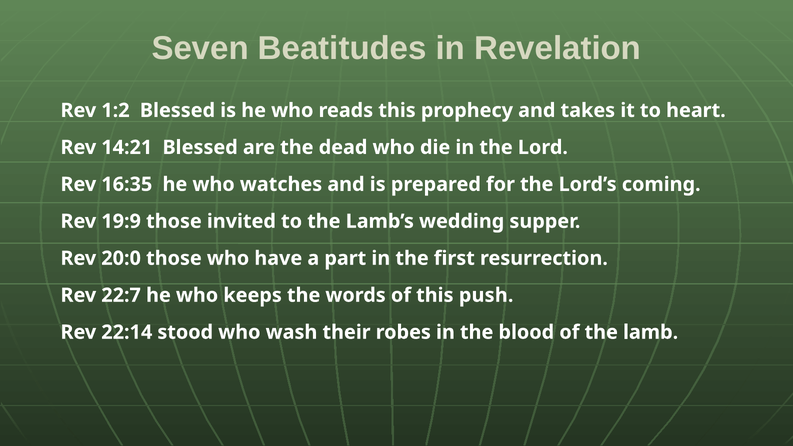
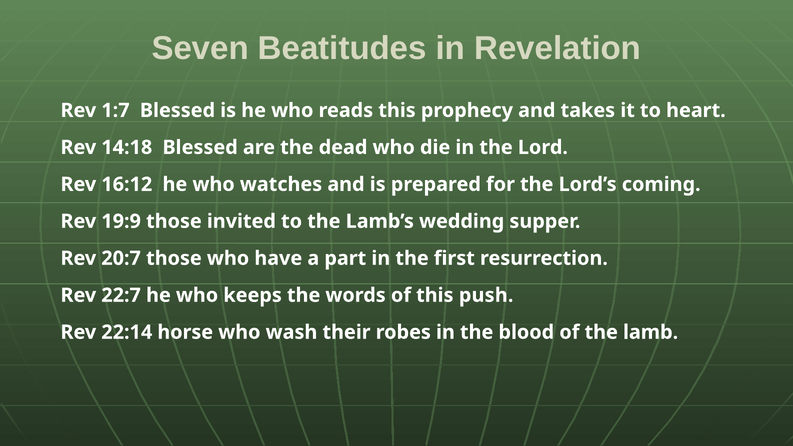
1:2: 1:2 -> 1:7 (115, 110)
14:21: 14:21 -> 14:18 (127, 147)
16:35: 16:35 -> 16:12 (127, 184)
20:0: 20:0 -> 20:7 (121, 258)
stood: stood -> horse (185, 332)
